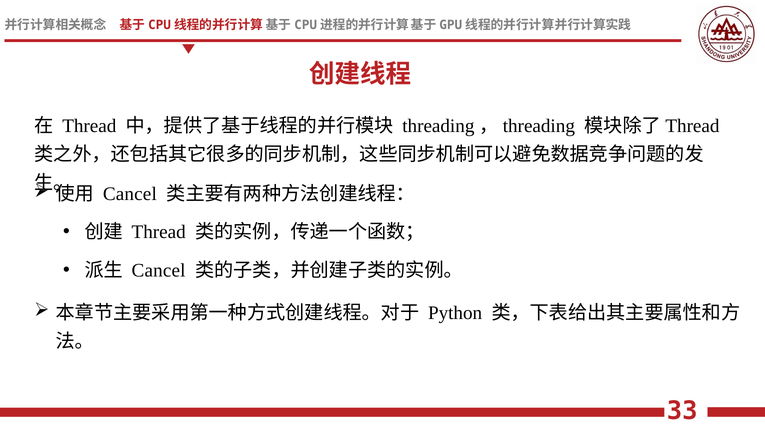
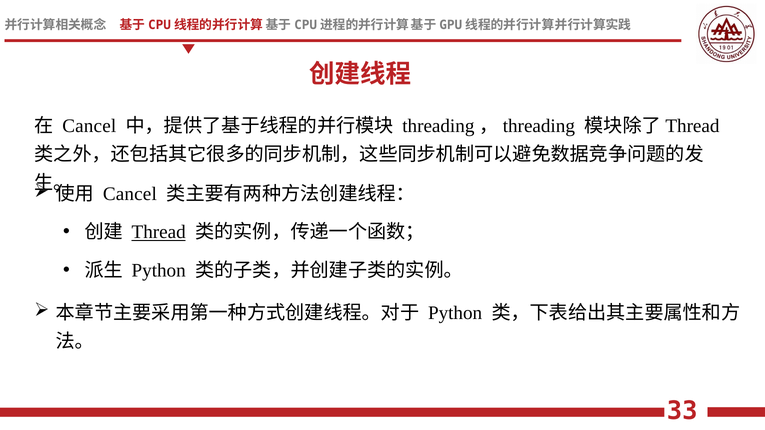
Thread: Thread -> Cancel (89, 126)
Thread underline: none -> present (159, 232)
Cancel: Cancel -> Python (159, 271)
